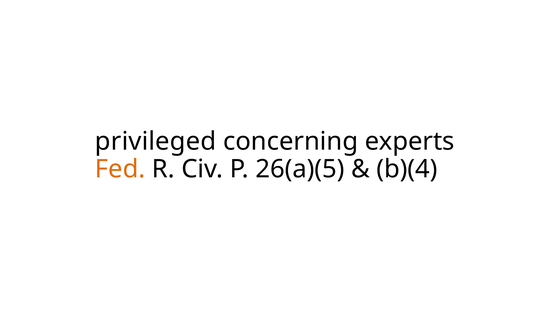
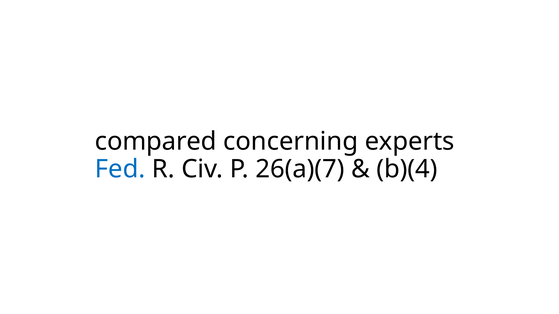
privileged: privileged -> compared (156, 142)
Fed colour: orange -> blue (120, 169)
26(a)(5: 26(a)(5 -> 26(a)(7 (300, 169)
